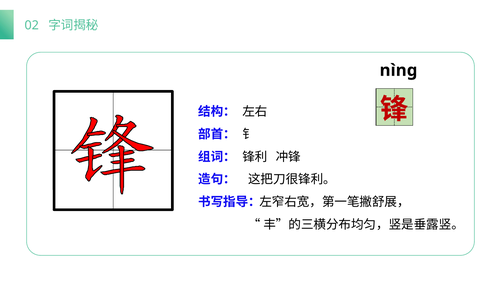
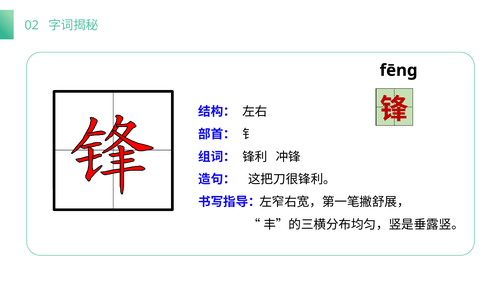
nìng: nìng -> fēnɡ (399, 70)
